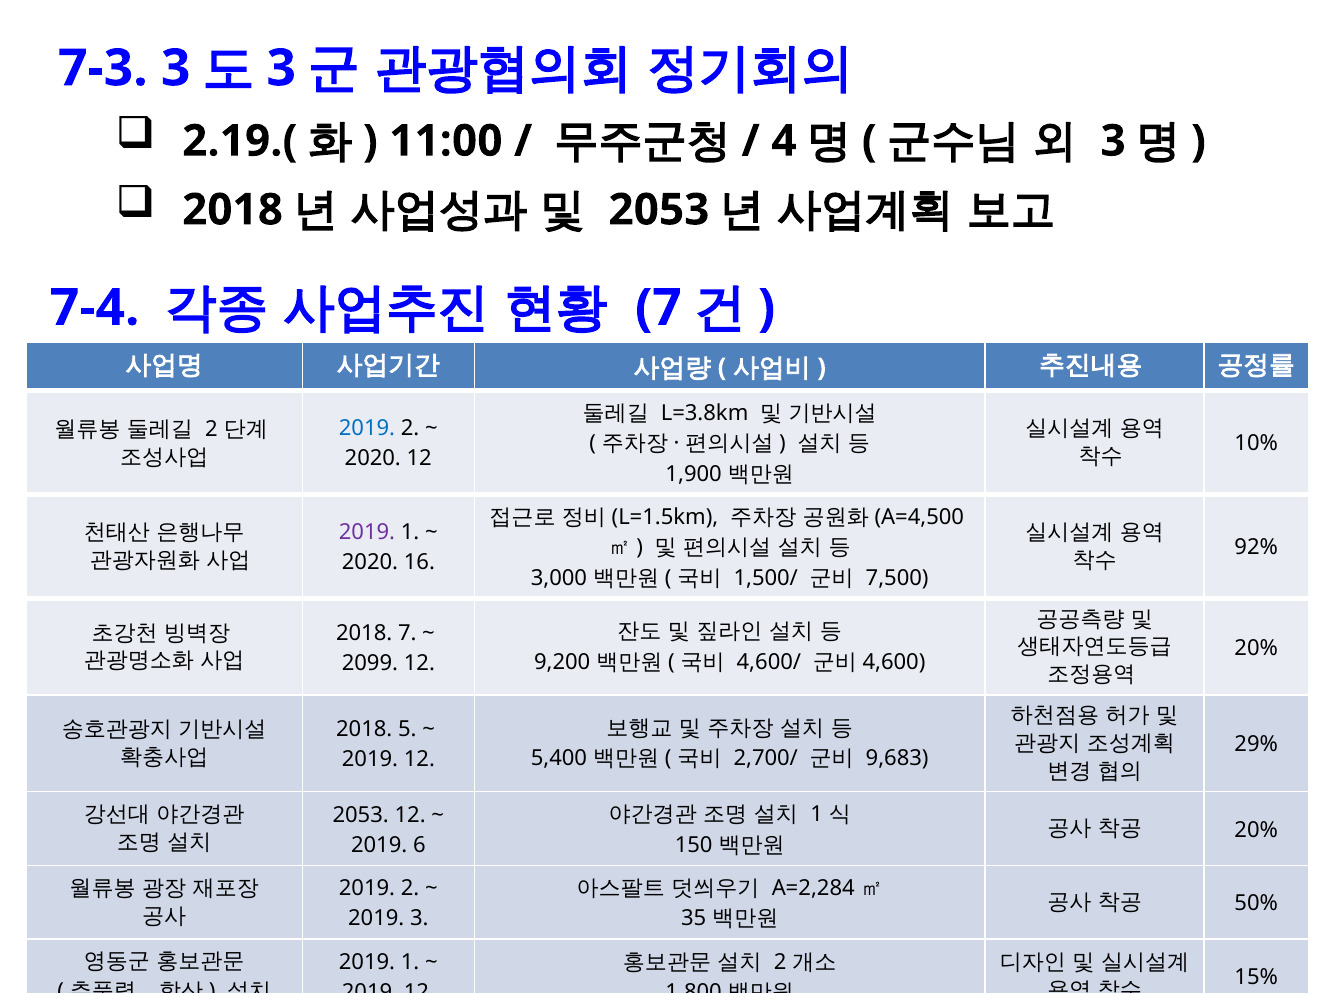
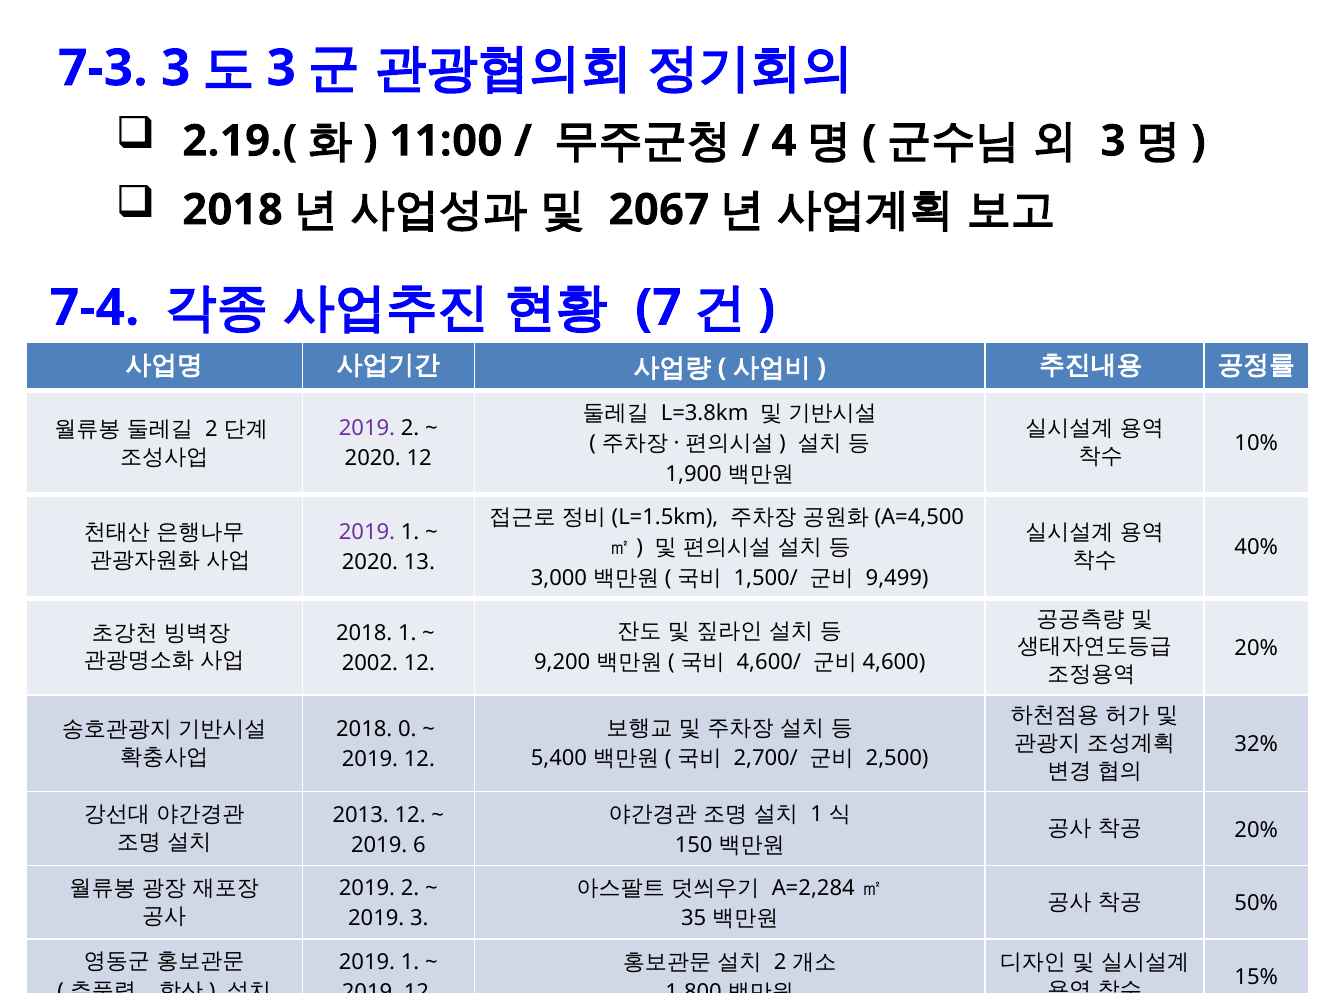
2053: 2053 -> 2067 (659, 210)
2019 colour: blue -> purple (367, 429)
92%: 92% -> 40% (1256, 548)
16: 16 -> 13 (419, 563)
7,500: 7,500 -> 9,499 (897, 578)
2018 7: 7 -> 1 (407, 633)
2099: 2099 -> 2002 (370, 663)
5: 5 -> 0 (407, 730)
29%: 29% -> 32% (1256, 745)
9,683: 9,683 -> 2,500 (897, 758)
2053: 2053 -> 2013 (361, 815)
